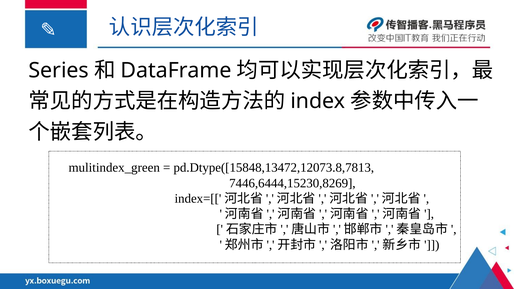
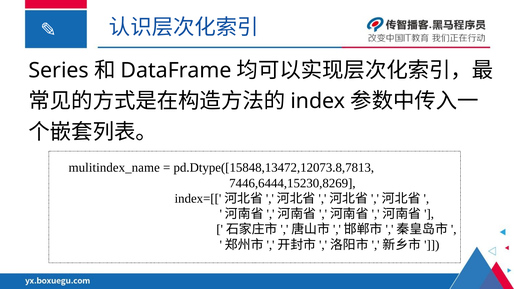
mulitindex_green: mulitindex_green -> mulitindex_name (114, 168)
